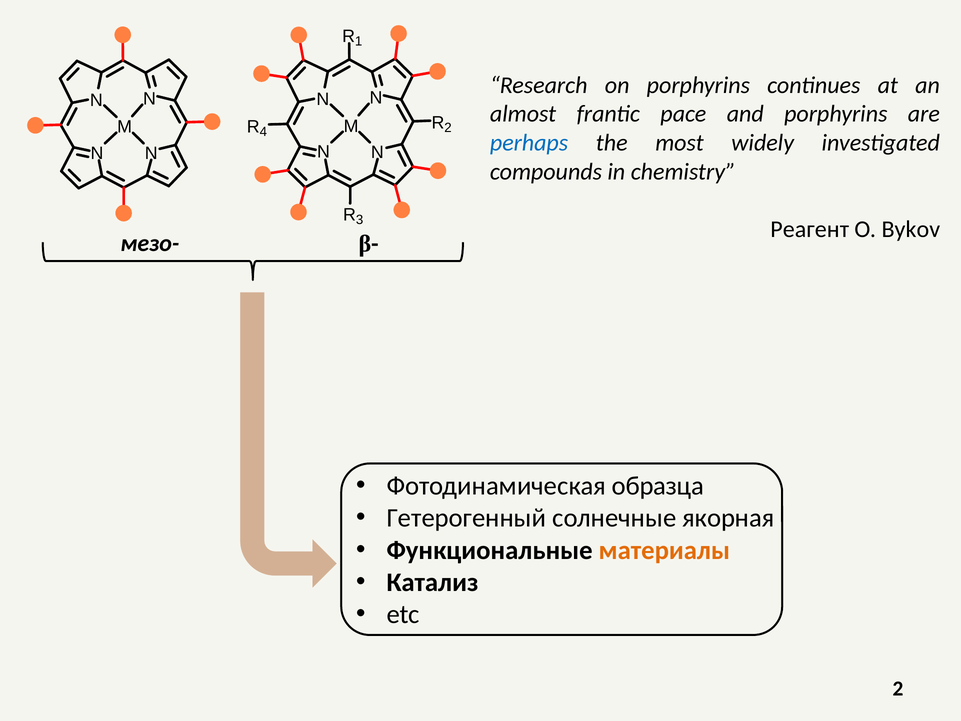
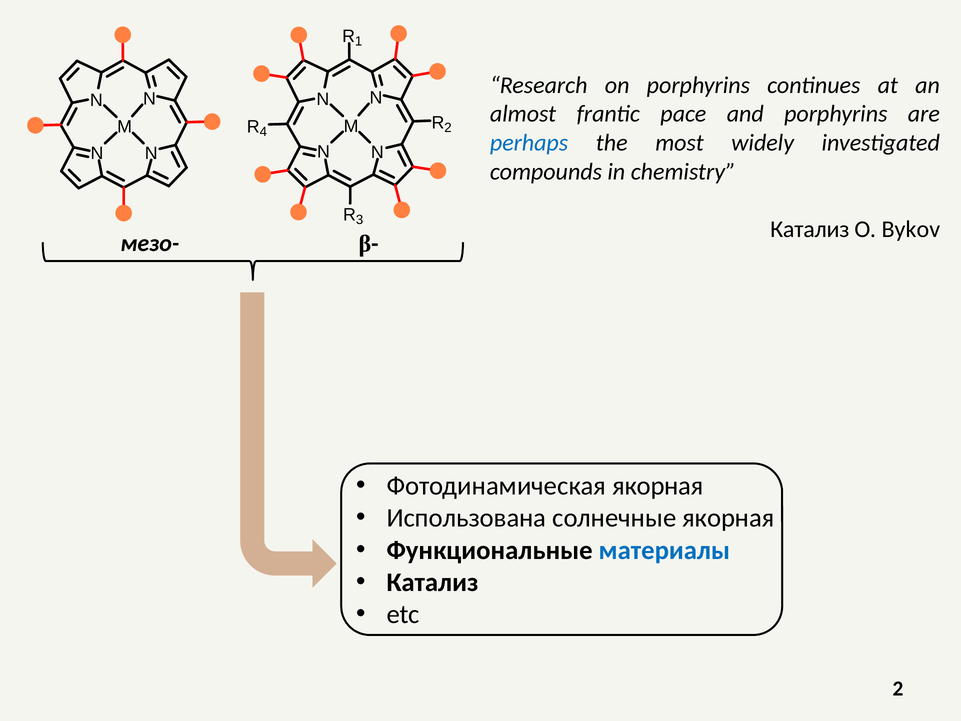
Реагент: Реагент -> Катализ (810, 229)
Фотодинамическая образца: образца -> якорная (658, 486)
Гетерогенный: Гетерогенный -> Использована (466, 518)
материалы colour: orange -> blue (664, 550)
